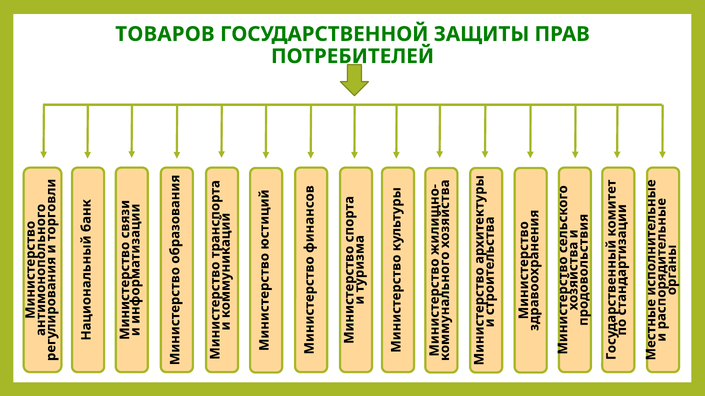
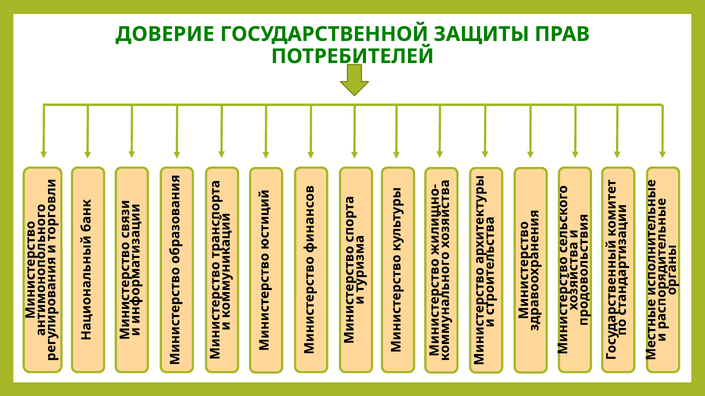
ТОВАРОВ: ТОВАРОВ -> ДОВЕРИЕ (165, 34)
